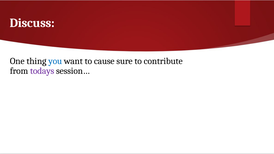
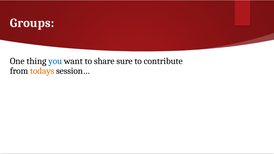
Discuss: Discuss -> Groups (32, 23)
cause: cause -> share (104, 61)
todays colour: purple -> orange (42, 71)
